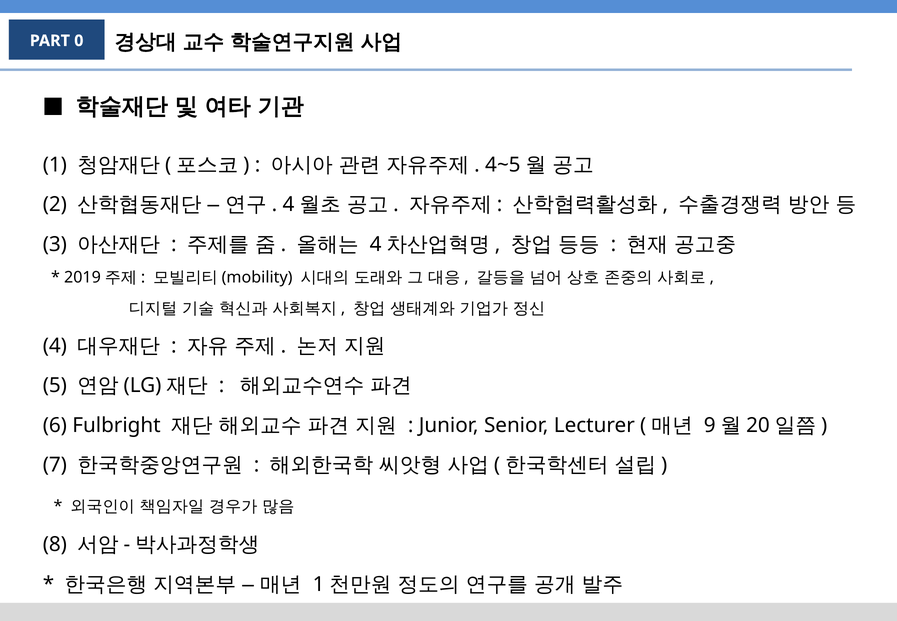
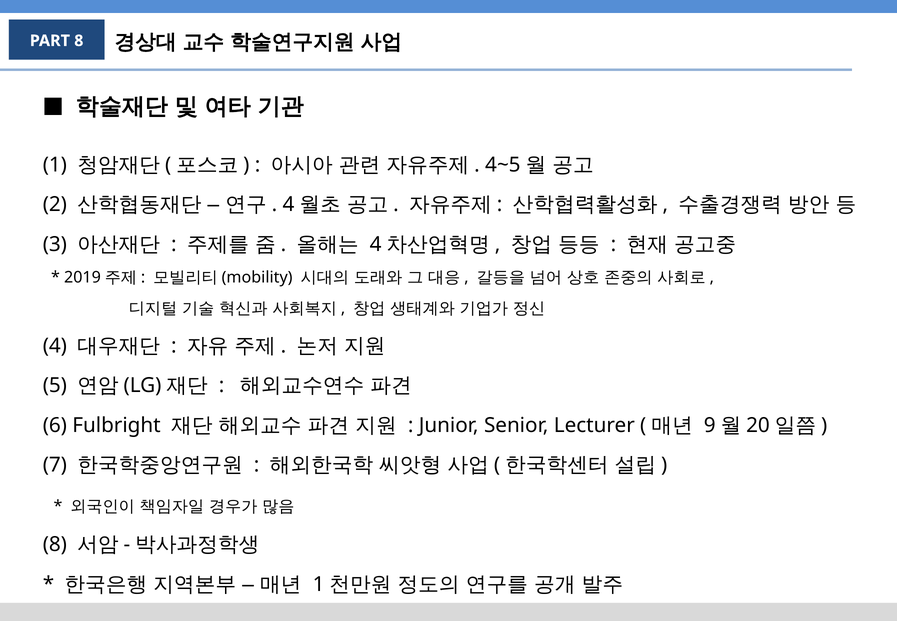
PART 0: 0 -> 8 (79, 41)
